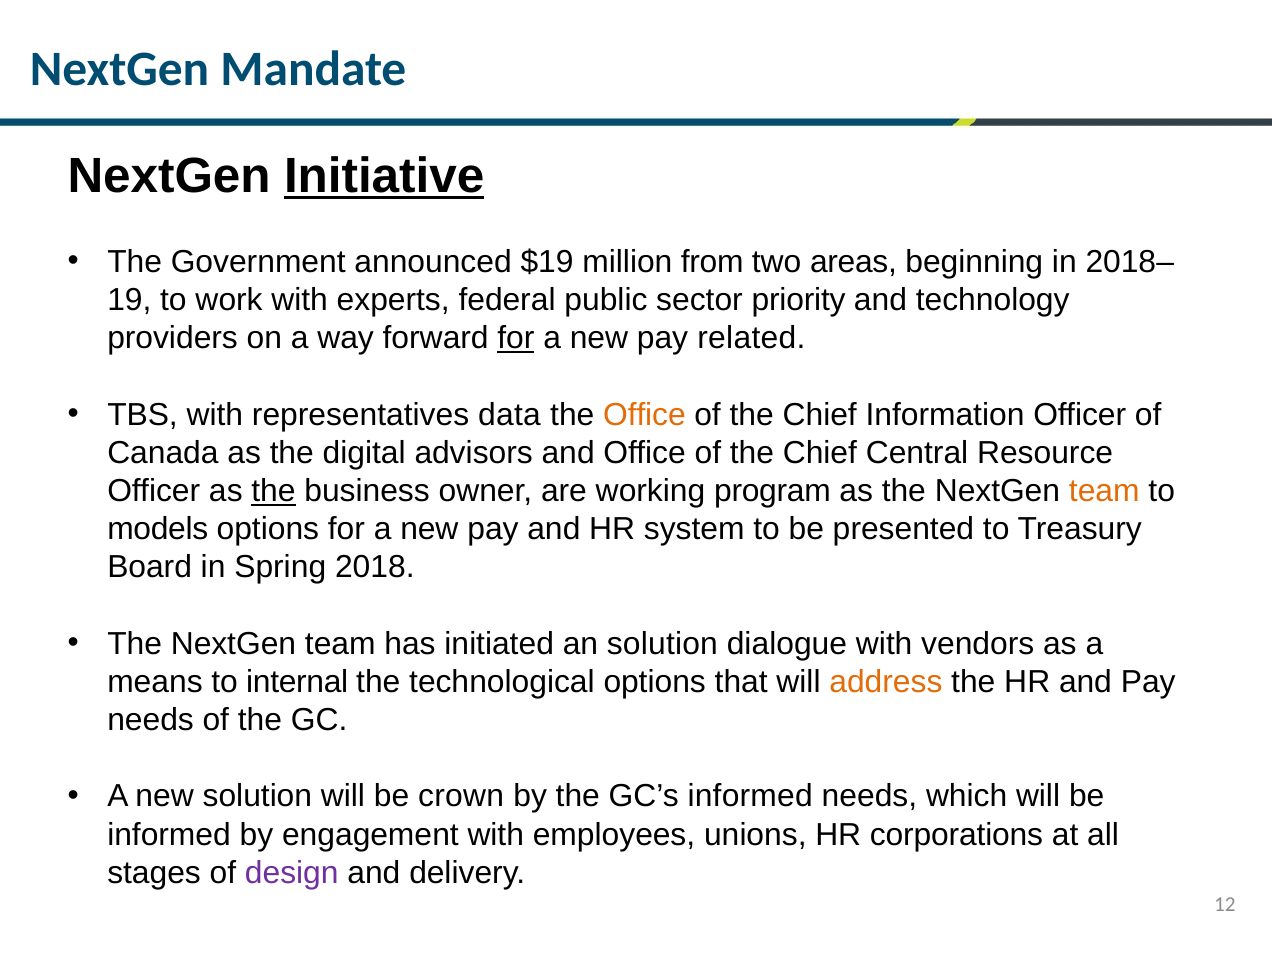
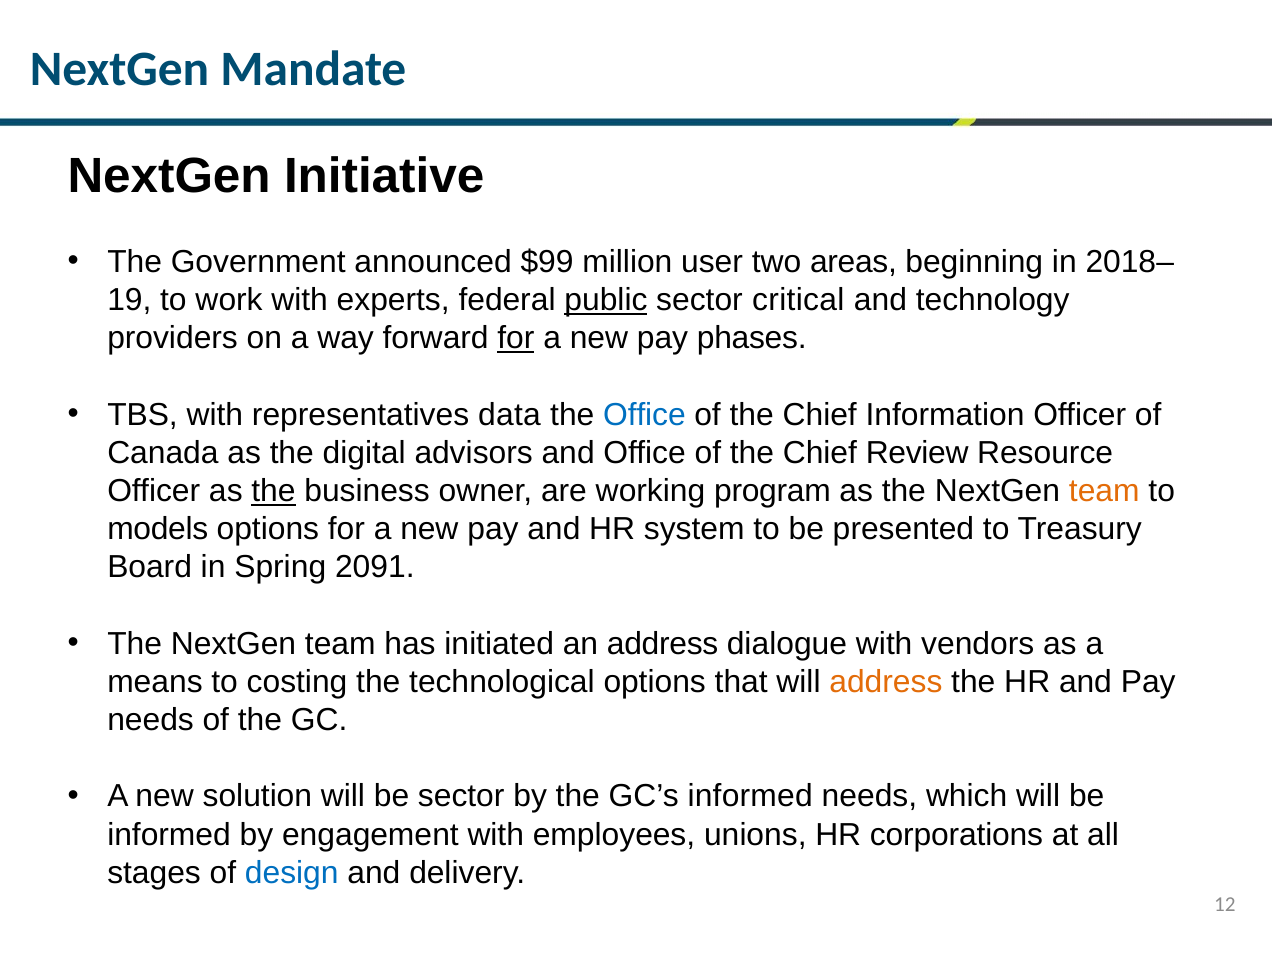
Initiative underline: present -> none (384, 176)
$19: $19 -> $99 (547, 262)
from: from -> user (712, 262)
public underline: none -> present (606, 300)
priority: priority -> critical (798, 300)
related: related -> phases (752, 339)
Office colour: orange -> blue (644, 415)
Central: Central -> Review (917, 453)
2018: 2018 -> 2091 (375, 567)
an solution: solution -> address (663, 644)
internal: internal -> costing (297, 682)
be crown: crown -> sector (461, 796)
design colour: purple -> blue (292, 873)
